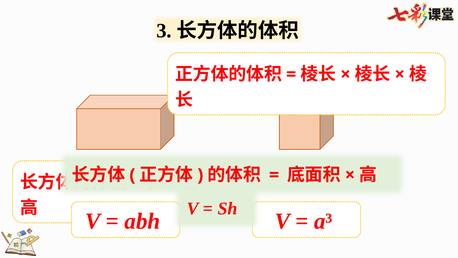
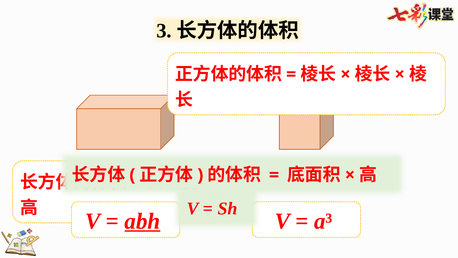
abh underline: none -> present (142, 221)
